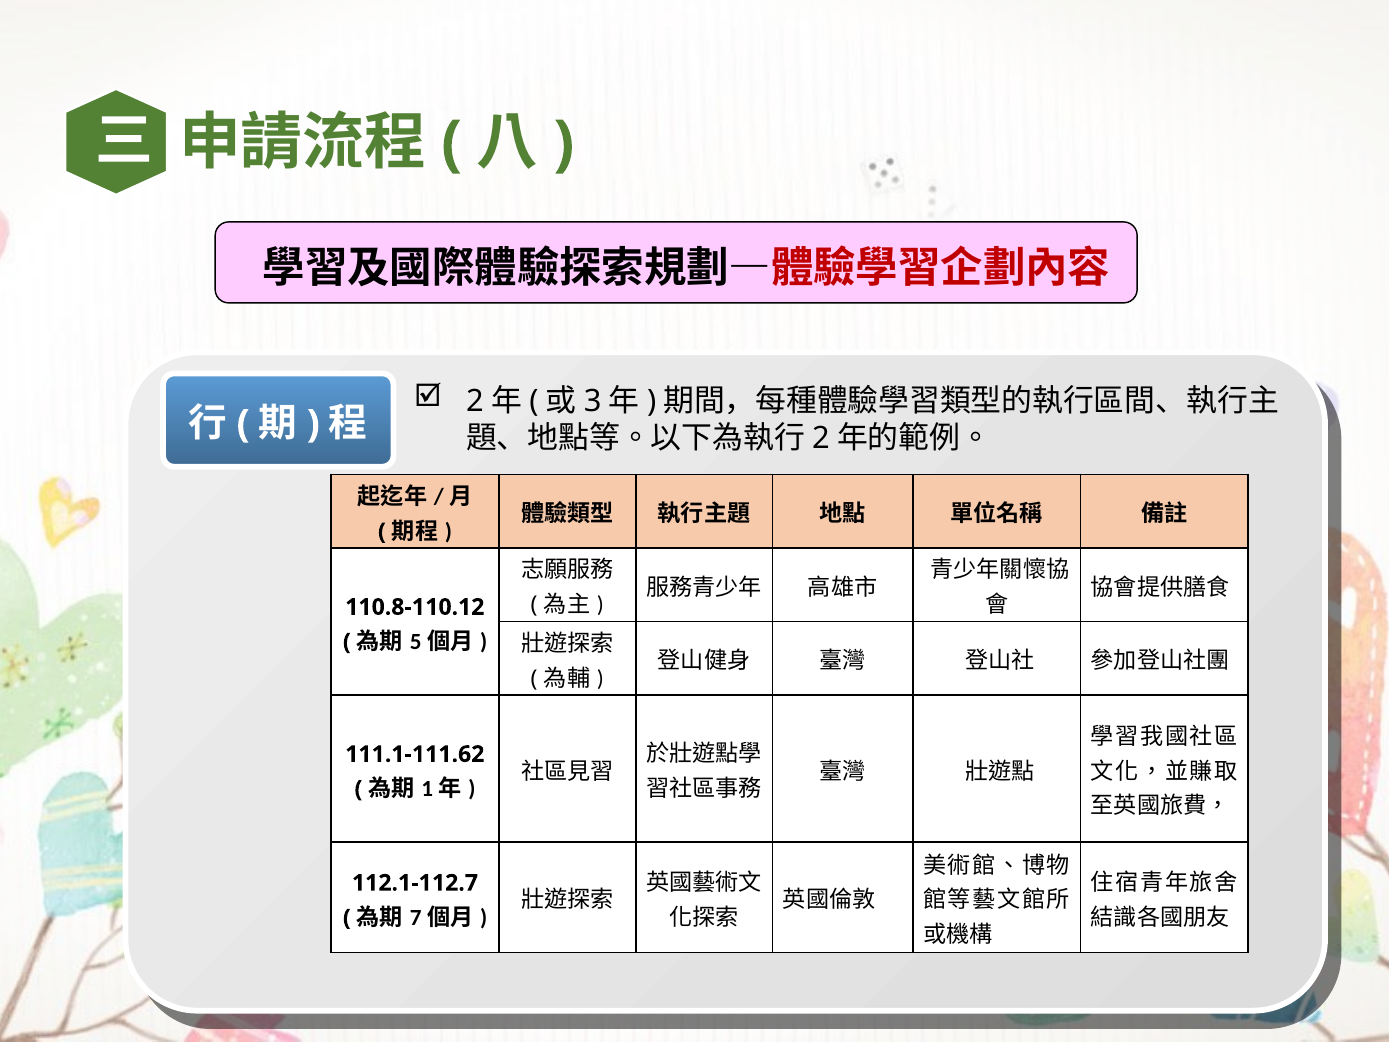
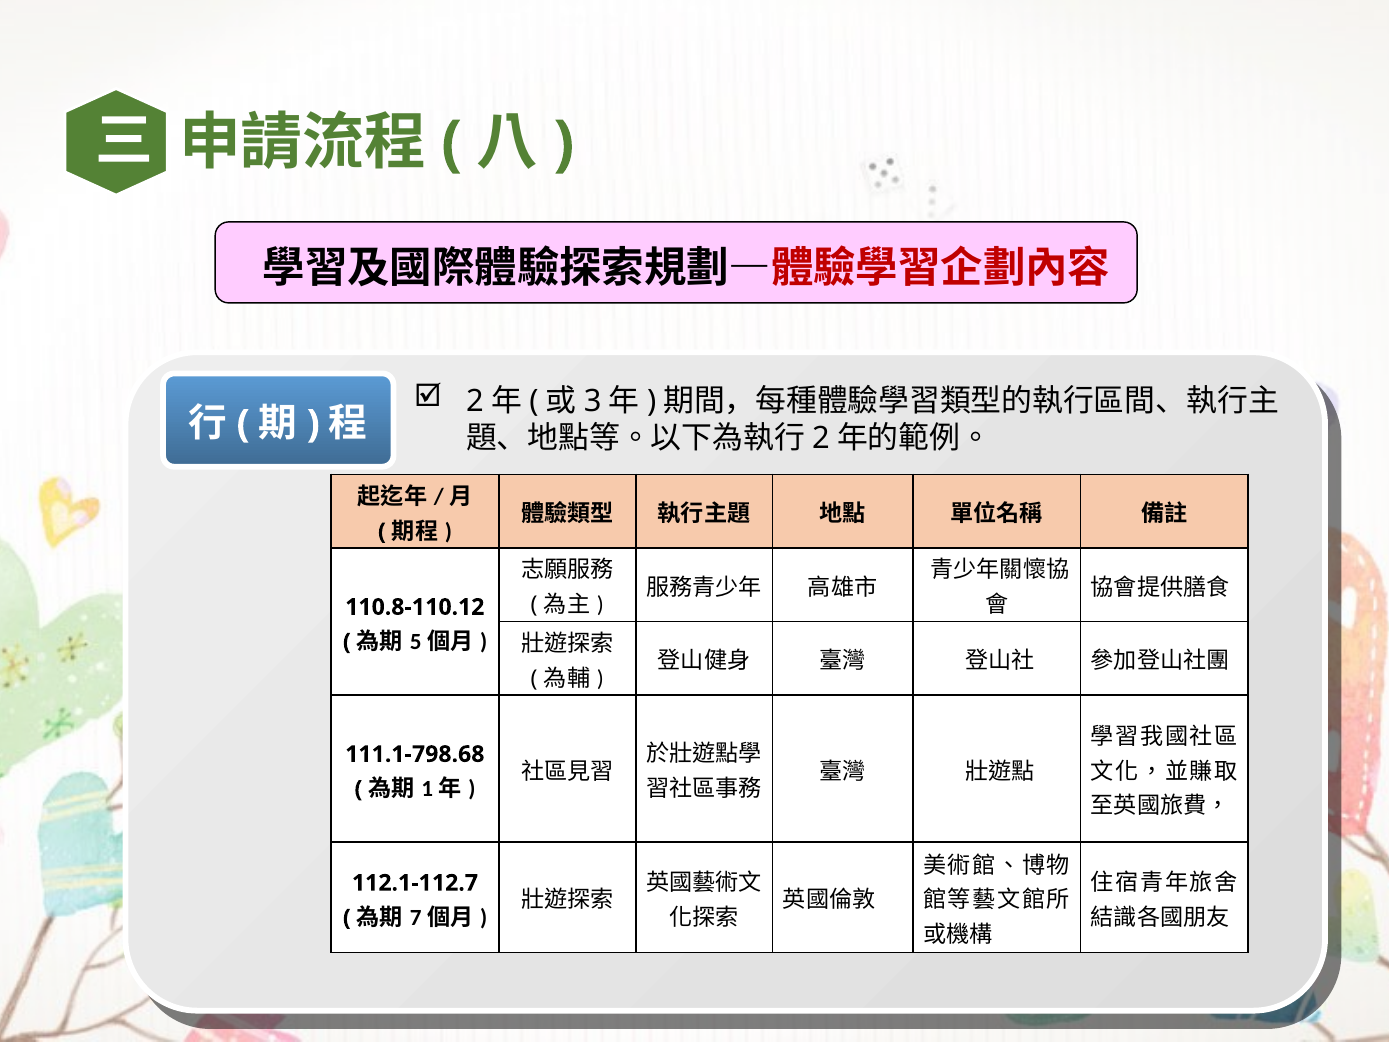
111.1-111.62: 111.1-111.62 -> 111.1-798.68 (415, 754)
